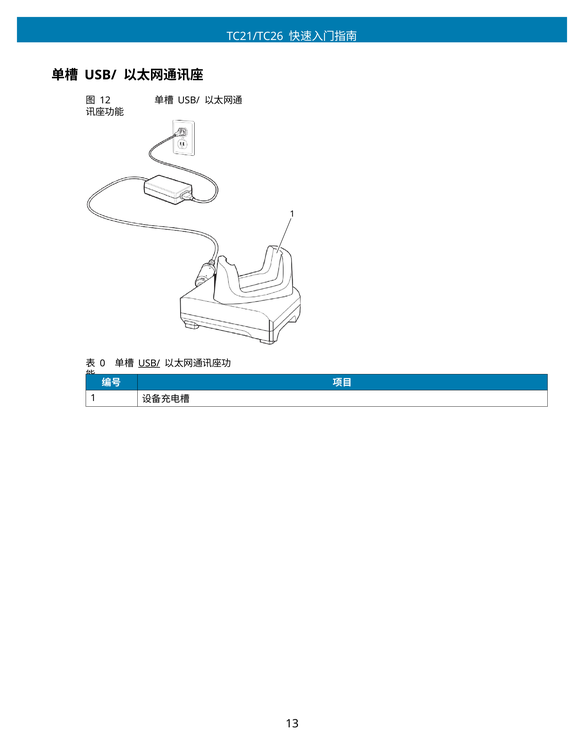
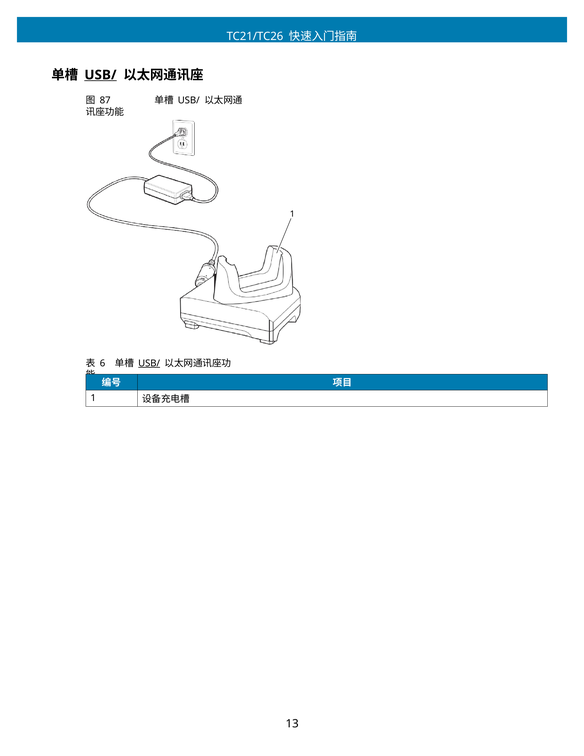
USB/ underline: none -> present (100, 75)
12: 12 -> 87 (105, 100)
0: 0 -> 6 (103, 363)
